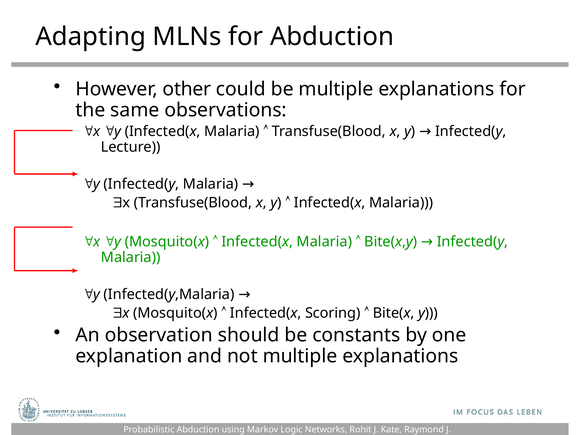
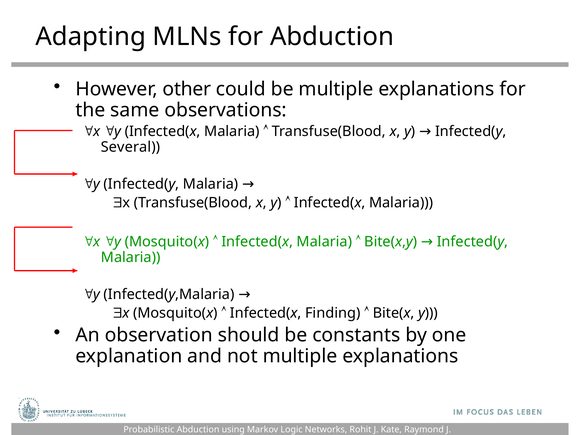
Lecture: Lecture -> Several (131, 147)
Scoring: Scoring -> Finding (333, 313)
